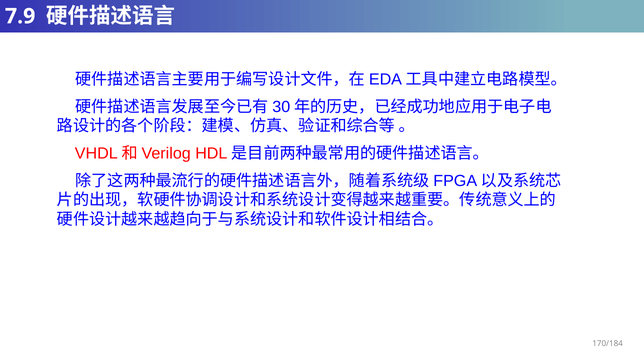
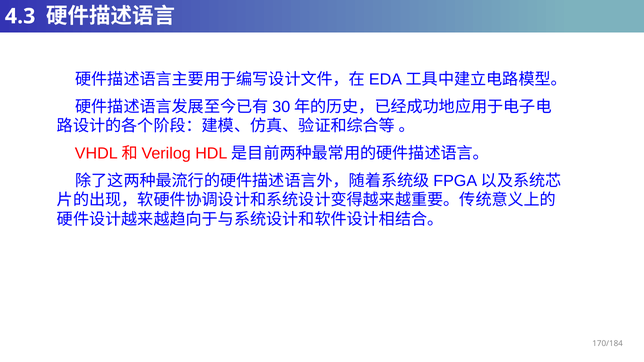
7.9: 7.9 -> 4.3 (20, 16)
